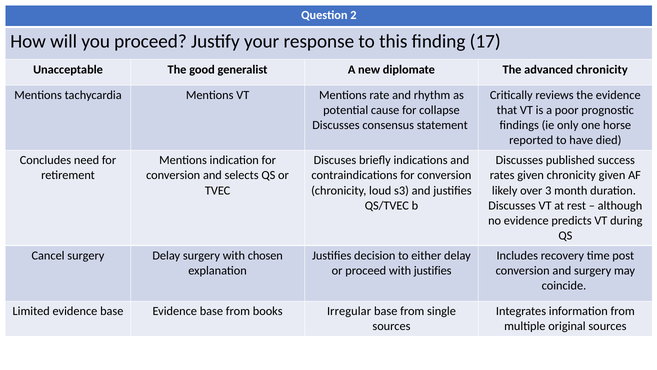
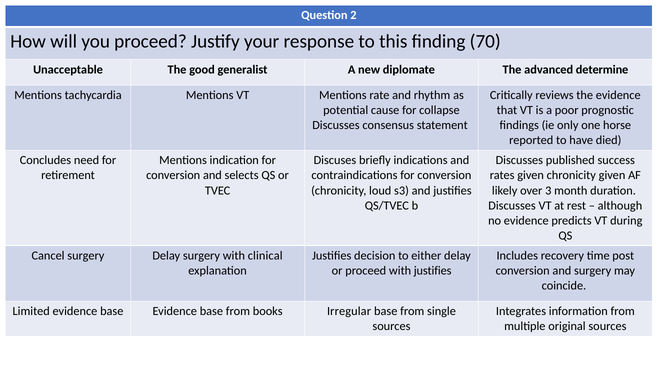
17: 17 -> 70 (485, 41)
advanced chronicity: chronicity -> determine (602, 69)
chosen: chosen -> clinical (265, 255)
